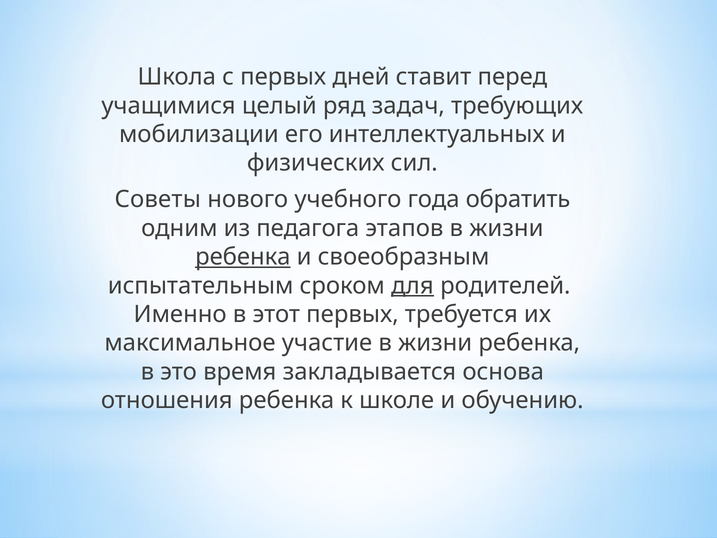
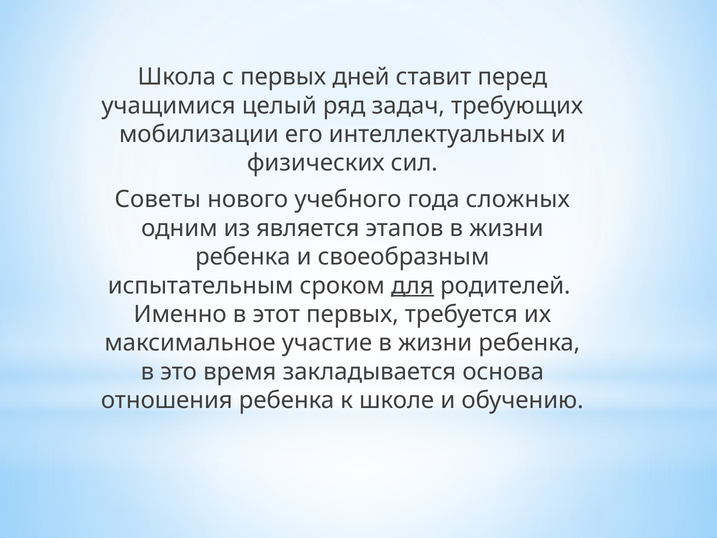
обратить: обратить -> сложных (518, 199)
педагога: педагога -> является (308, 228)
ребенка underline: present -> none (243, 257)
